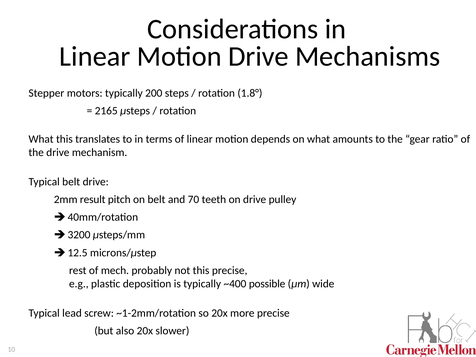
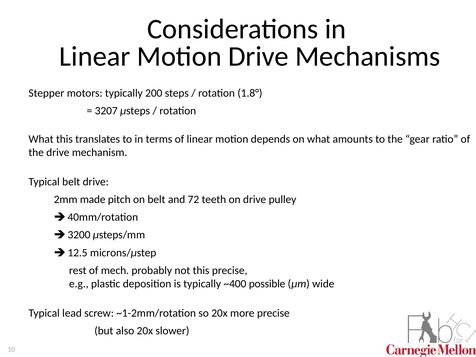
2165: 2165 -> 3207 (106, 111)
result: result -> made (93, 199)
70: 70 -> 72 (193, 199)
